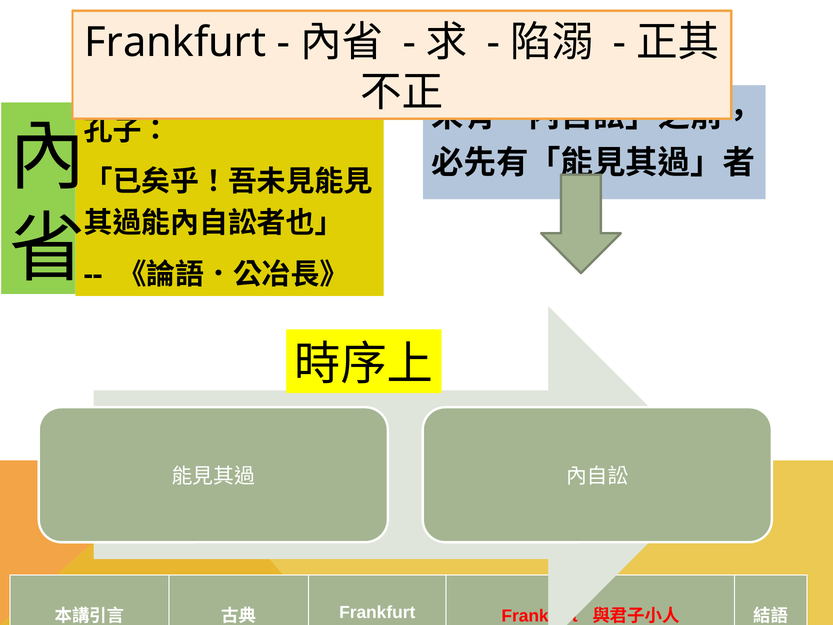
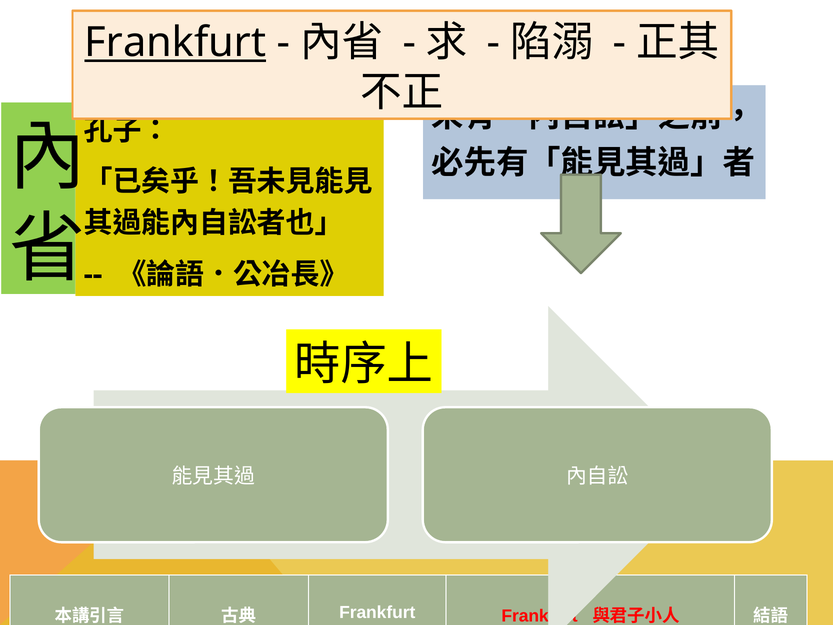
Frankfurt underline: none -> present (175, 43)
